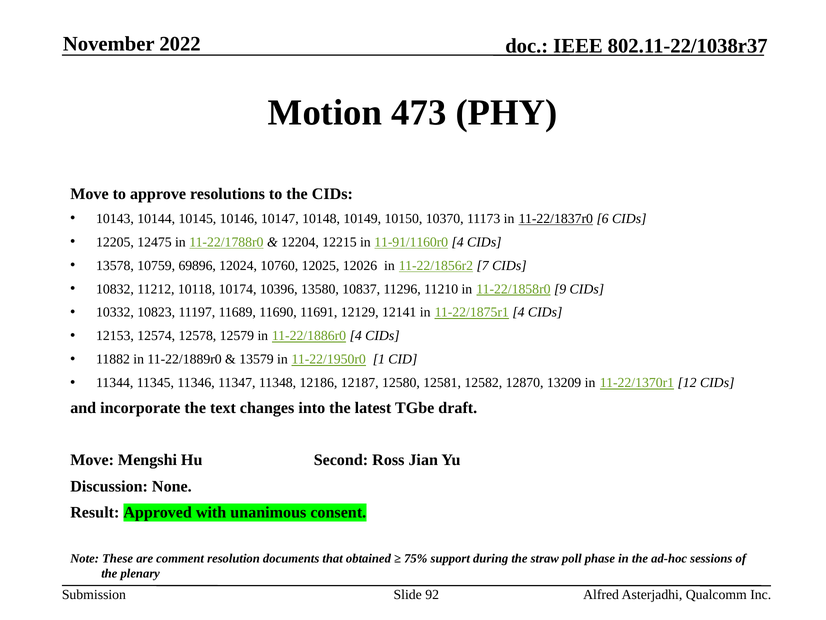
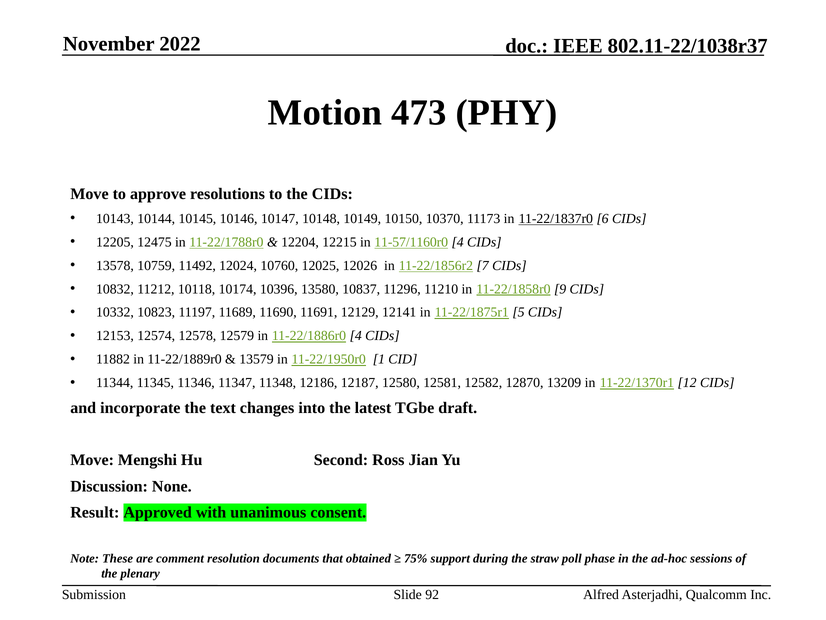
11-91/1160r0: 11-91/1160r0 -> 11-57/1160r0 (411, 242)
69896: 69896 -> 11492 (197, 265)
11-22/1875r1 4: 4 -> 5 (518, 312)
